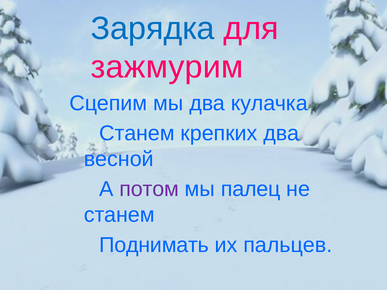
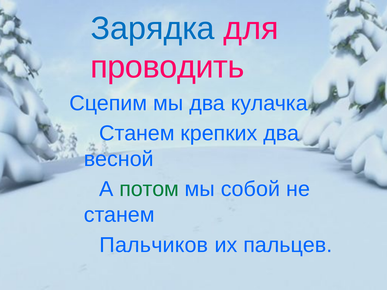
зажмурим: зажмурим -> проводить (167, 67)
потом colour: purple -> green (149, 189)
палец: палец -> собой (251, 189)
Поднимать: Поднимать -> Пальчиков (154, 245)
